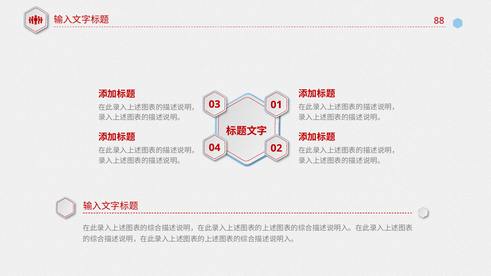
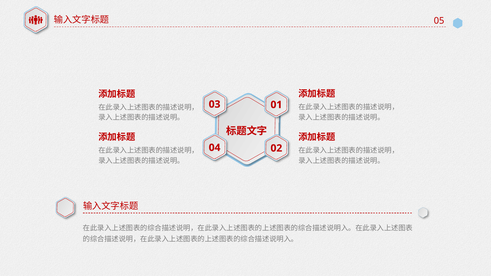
88: 88 -> 05 (439, 21)
